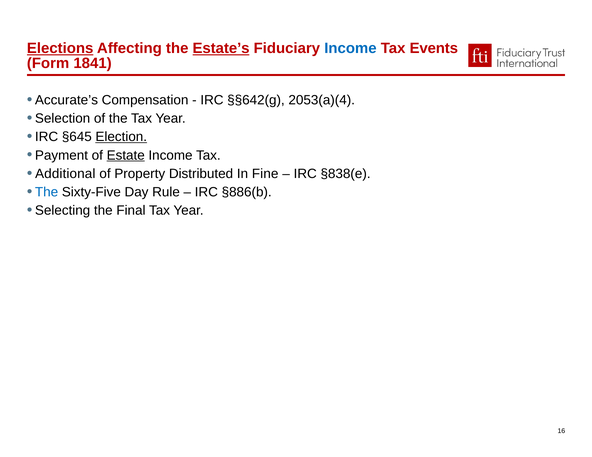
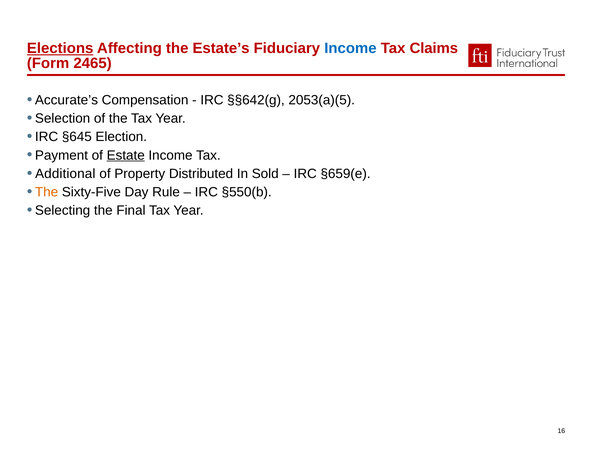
Estate’s underline: present -> none (221, 48)
Events: Events -> Claims (434, 48)
1841: 1841 -> 2465 (93, 63)
2053(a)(4: 2053(a)(4 -> 2053(a)(5 (322, 100)
Election underline: present -> none (121, 137)
Fine: Fine -> Sold (265, 174)
§838(e: §838(e -> §659(e (346, 174)
The colour: blue -> orange (47, 192)
§886(b: §886(b -> §550(b (247, 192)
